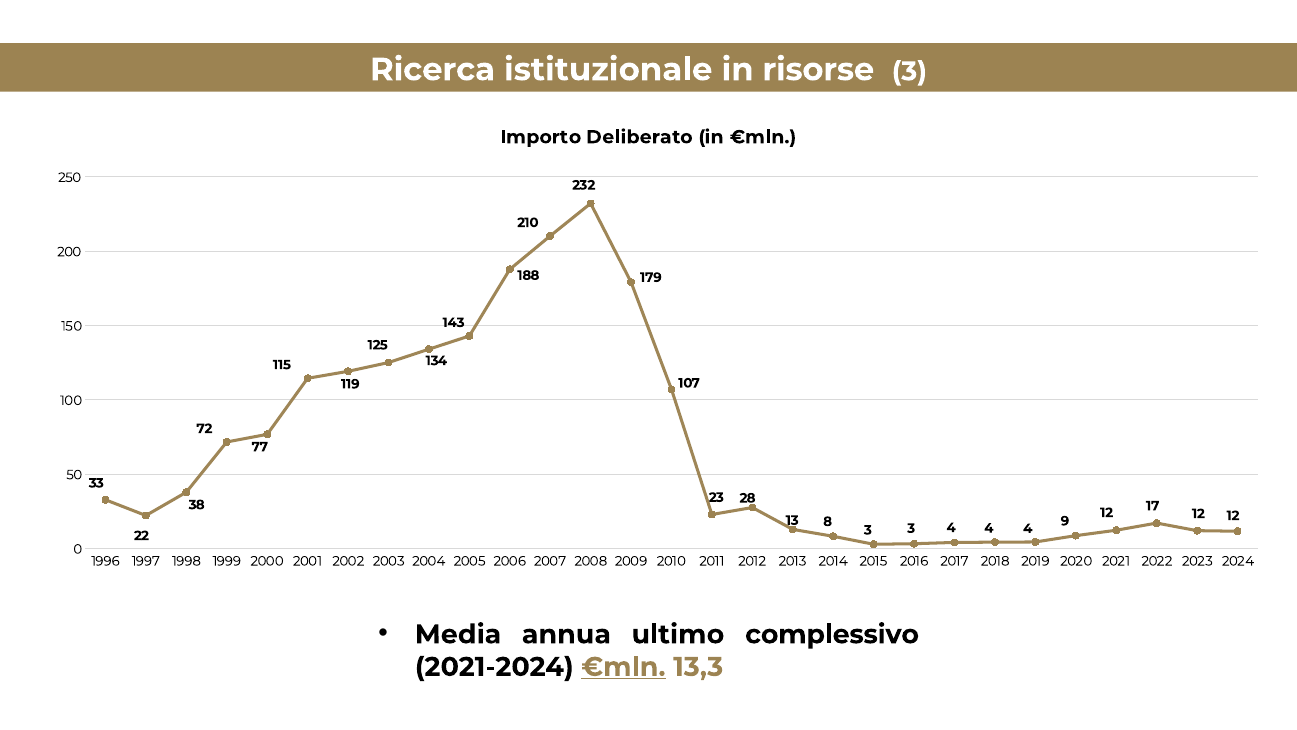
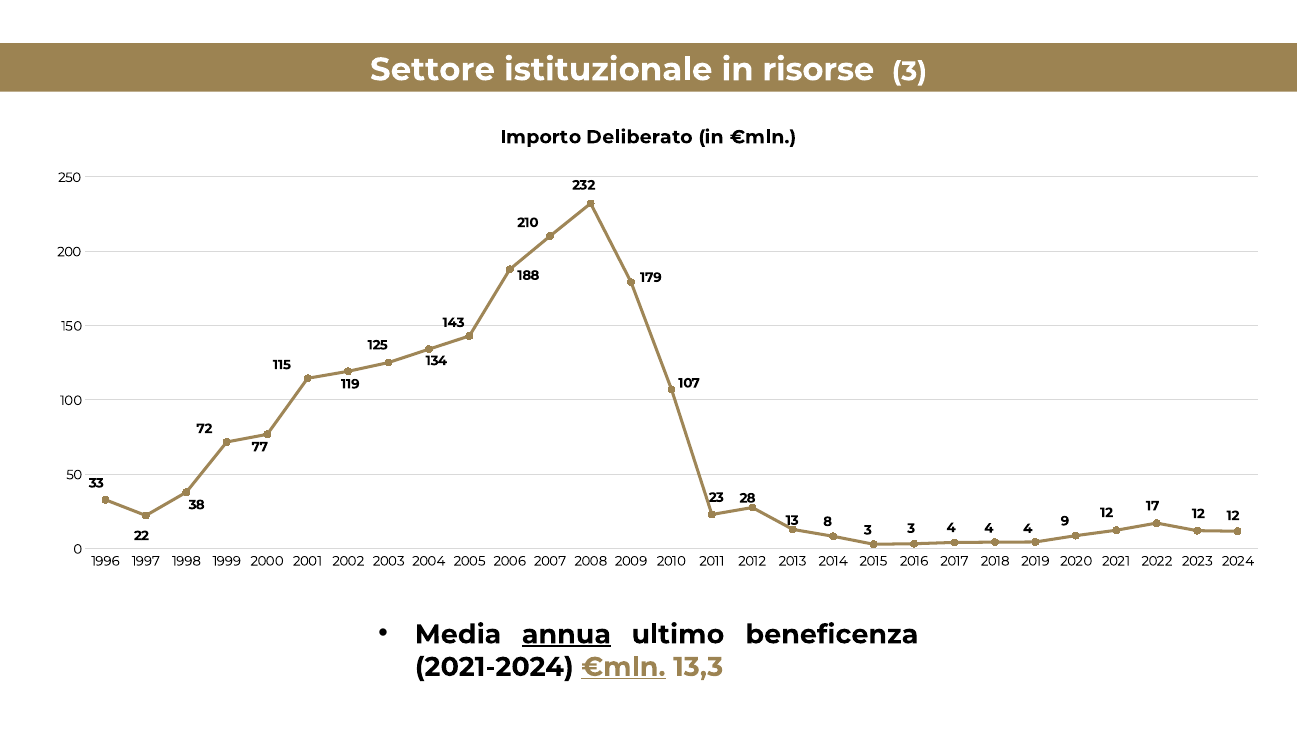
Ricerca: Ricerca -> Settore (432, 70)
annua underline: none -> present (566, 634)
complessivo: complessivo -> beneficenza (832, 634)
